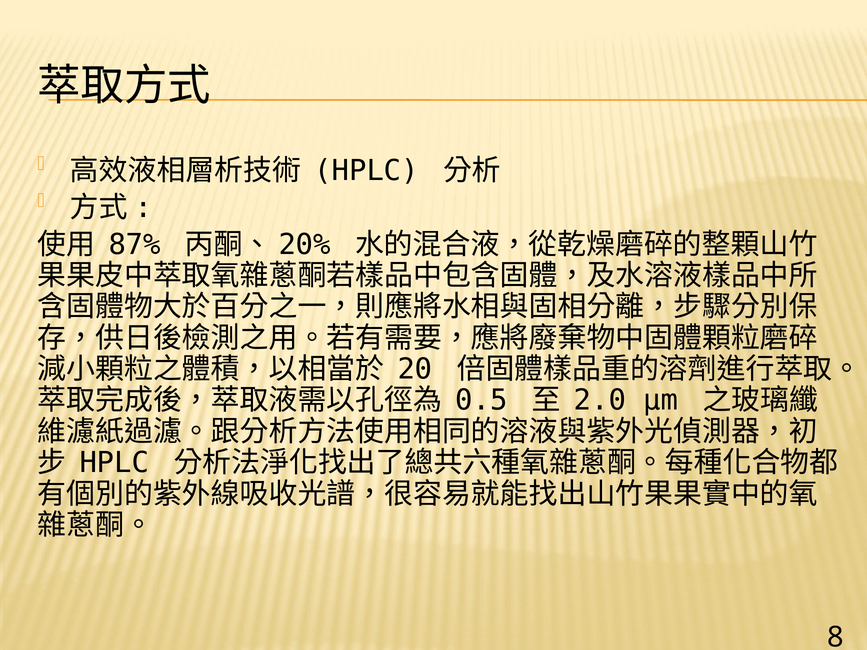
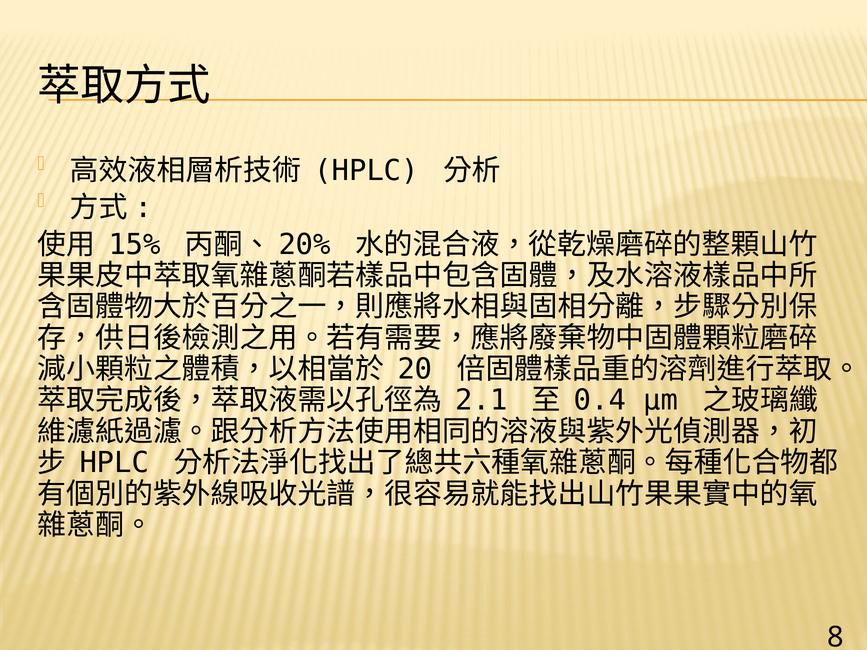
87%: 87% -> 15% (135, 245)
0.5: 0.5 -> 2.1 (481, 401)
2.0: 2.0 -> 0.4 (600, 401)
